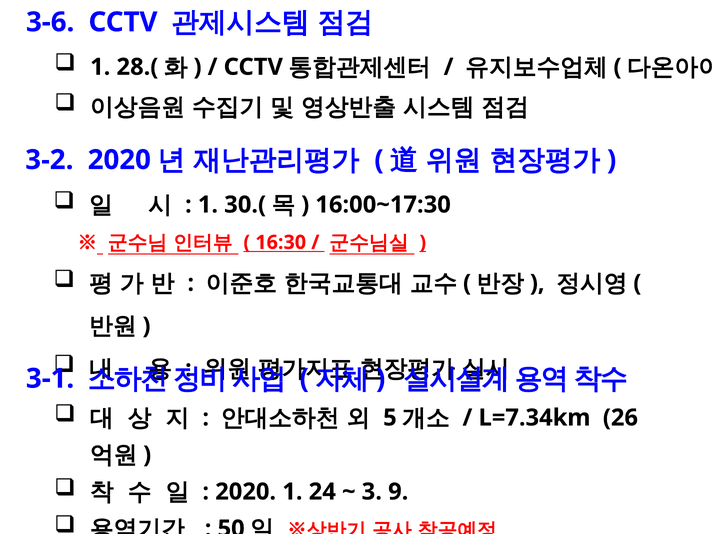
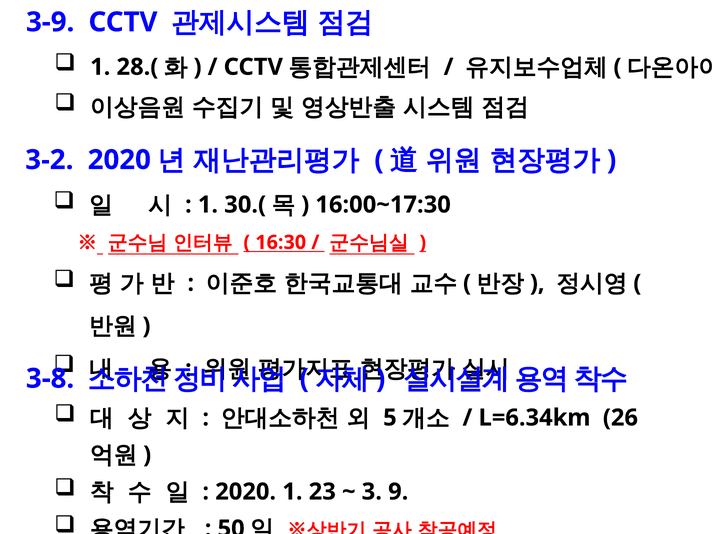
3-6: 3-6 -> 3-9 (50, 22)
3-1: 3-1 -> 3-8 (50, 379)
L=7.34km: L=7.34km -> L=6.34km (535, 418)
24: 24 -> 23 (322, 492)
